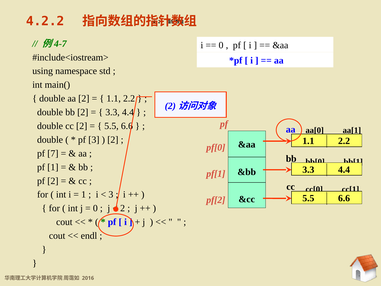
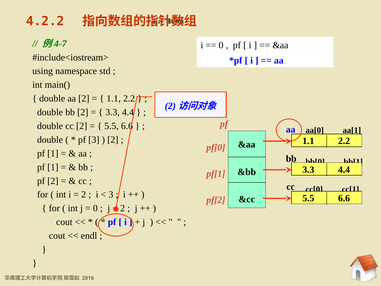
7: 7 -> 1 (53, 153)
1: 1 -> 2 (84, 194)
